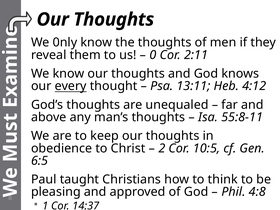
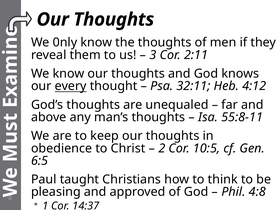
0: 0 -> 3 (153, 55)
13:11: 13:11 -> 32:11 (193, 86)
